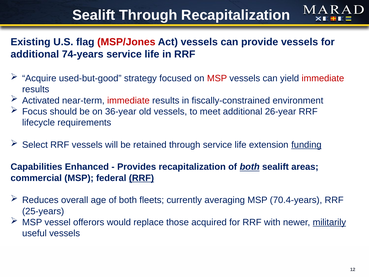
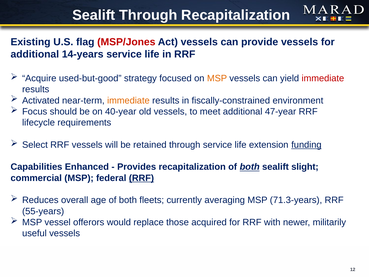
74-years: 74-years -> 14-years (83, 54)
MSP colour: red -> orange (217, 78)
immediate colour: red -> orange (128, 100)
36-year: 36-year -> 40-year (121, 111)
26-year: 26-year -> 47-year (281, 111)
areas: areas -> slight (305, 167)
70.4-years: 70.4-years -> 71.3-years (296, 200)
25-years: 25-years -> 55-years (43, 211)
militarily underline: present -> none (329, 222)
